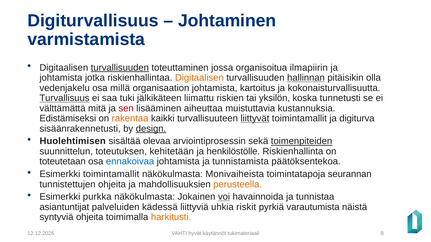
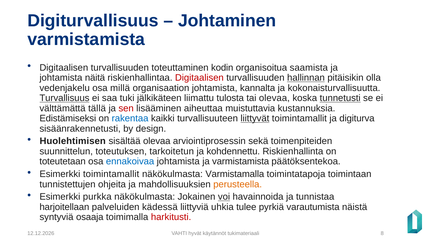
turvallisuuden underline: present -> none (120, 68)
jossa: jossa -> kodin (222, 68)
ilmapiirin: ilmapiirin -> saamista (309, 68)
jotka: jotka -> näitä (95, 78)
Digitaalisen colour: orange -> red (199, 78)
kartoitus: kartoitus -> kannalta (258, 88)
riskien: riskien -> tulosta (230, 98)
tai yksilön: yksilön -> olevaa (274, 98)
tunnetusti underline: none -> present (340, 98)
mitä: mitä -> tällä (97, 108)
rakentaa colour: orange -> blue (130, 119)
design underline: present -> none (151, 129)
toimenpiteiden underline: present -> none (302, 141)
kehitetään: kehitetään -> tarkoitetun (172, 152)
henkilöstölle: henkilöstölle -> kohdennettu (233, 152)
ja tunnistamista: tunnistamista -> varmistamista (241, 162)
Monivaiheista: Monivaiheista -> Varmistamalla (235, 174)
seurannan: seurannan -> toimintaan (350, 174)
asiantuntijat: asiantuntijat -> harjoitellaan (64, 207)
riskit: riskit -> tulee (246, 207)
syntyviä ohjeita: ohjeita -> osaaja (90, 218)
harkitusti colour: orange -> red (171, 218)
